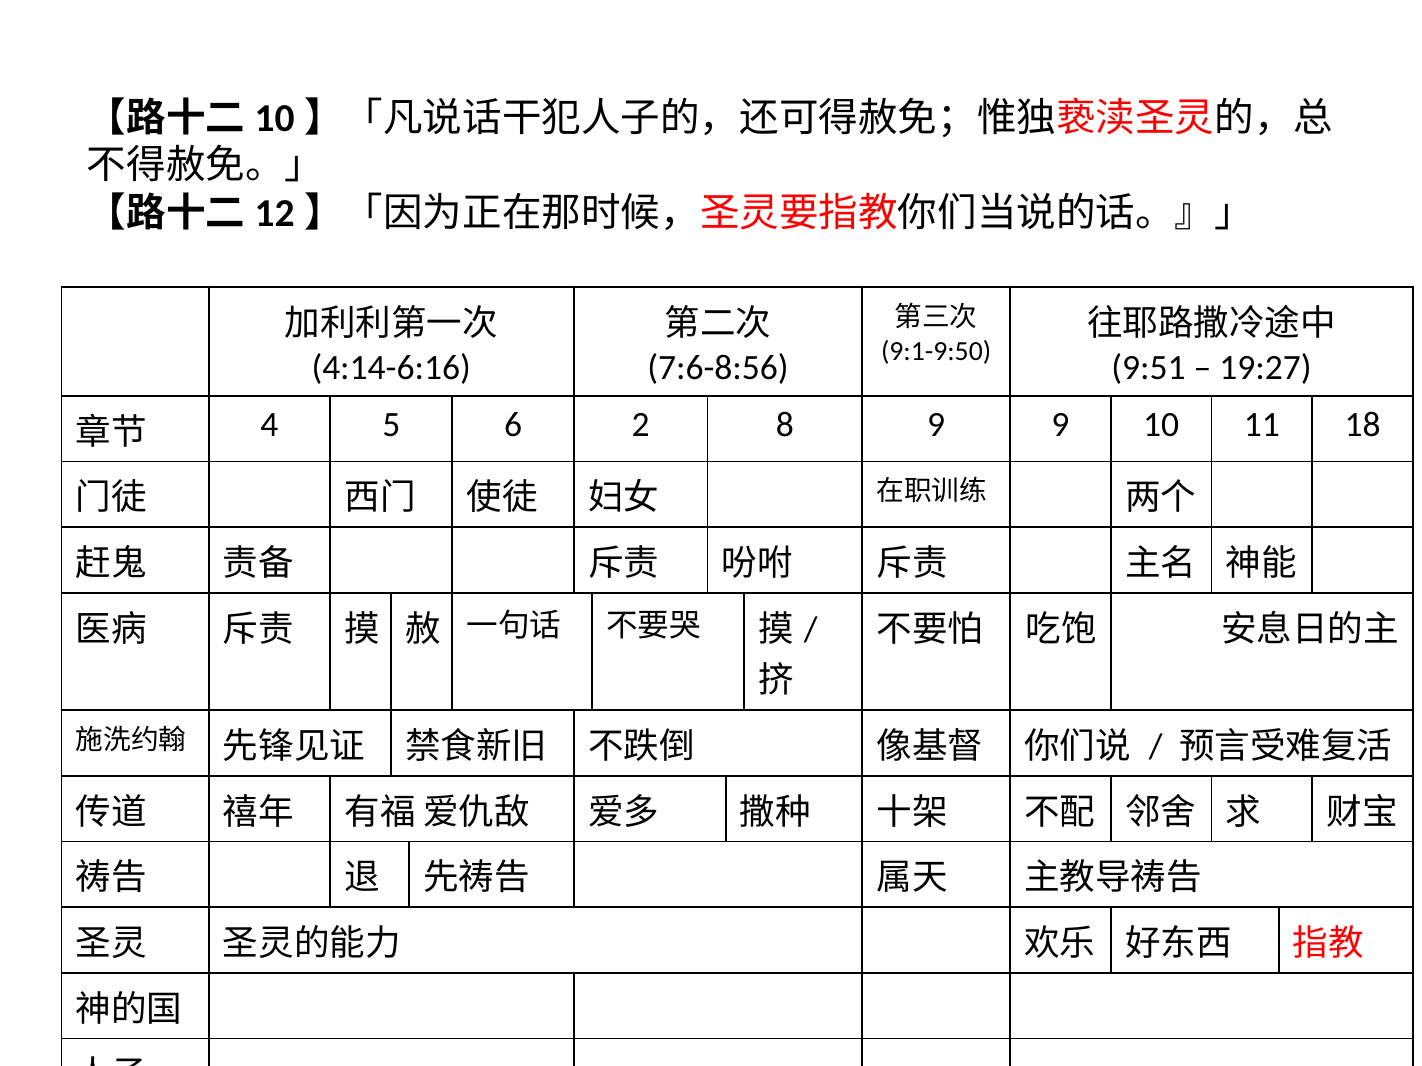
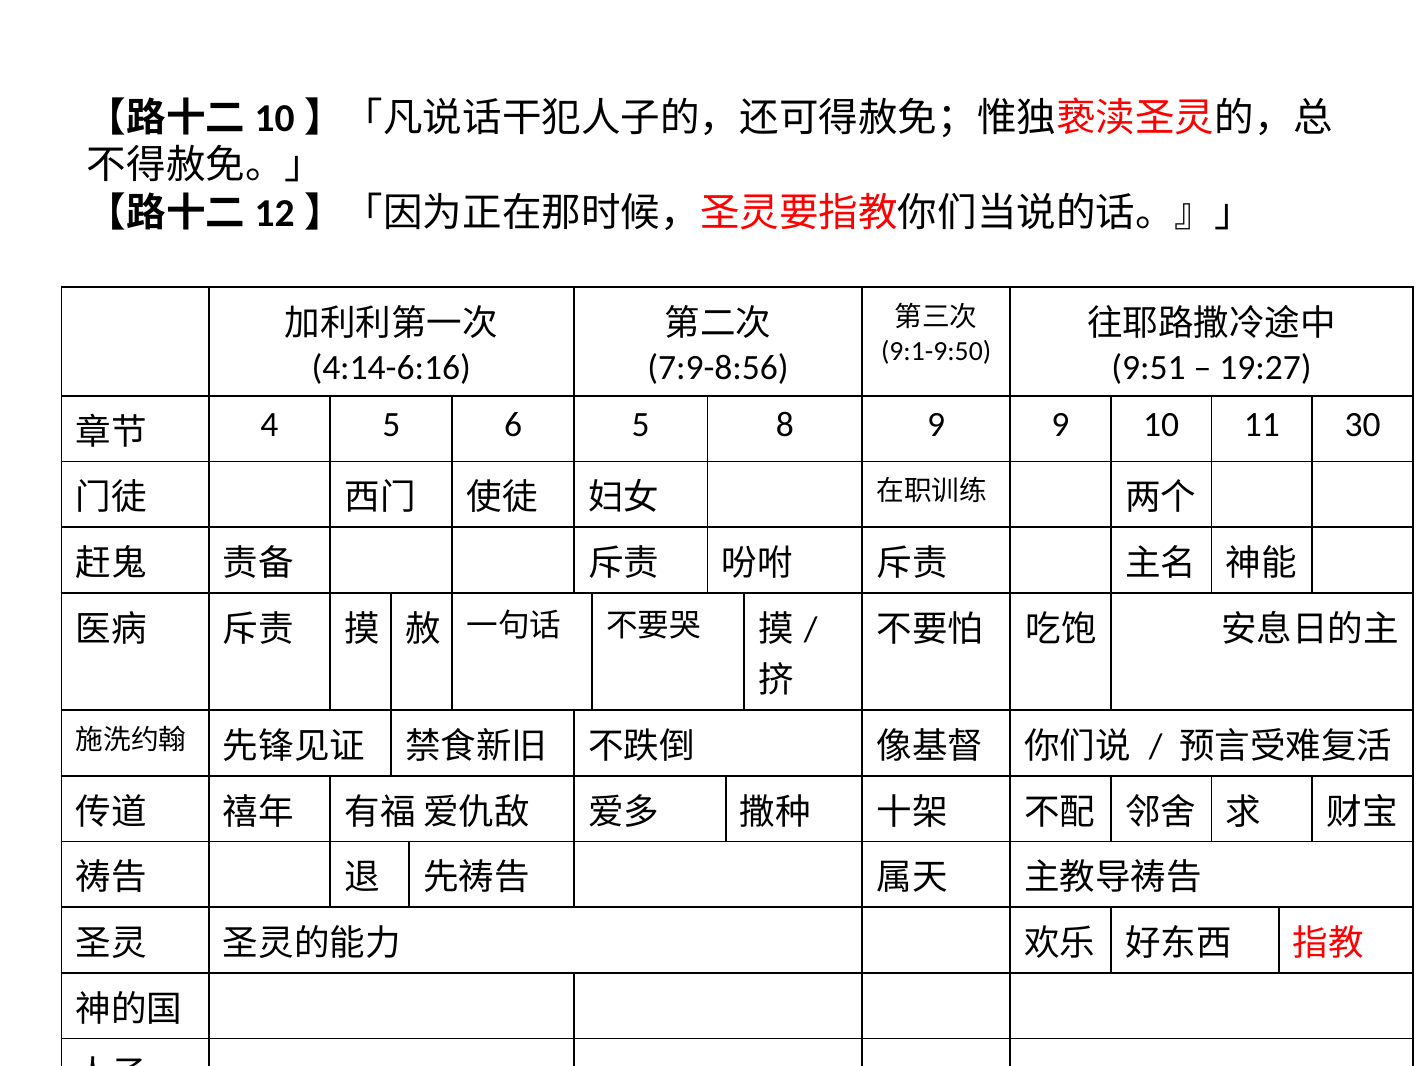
7:6-8:56: 7:6-8:56 -> 7:9-8:56 (718, 368)
6 2: 2 -> 5 (641, 425)
18: 18 -> 30 (1363, 425)
